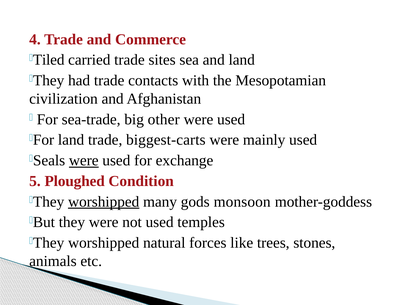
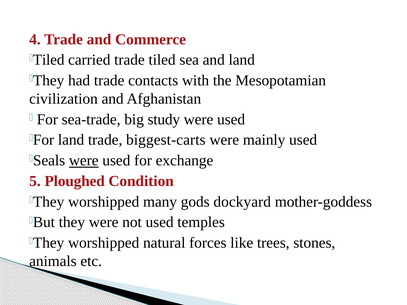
trade sites: sites -> tiled (162, 60)
other: other -> study (164, 119)
worshipped underline: present -> none (104, 202)
monsoon: monsoon -> dockyard (242, 202)
